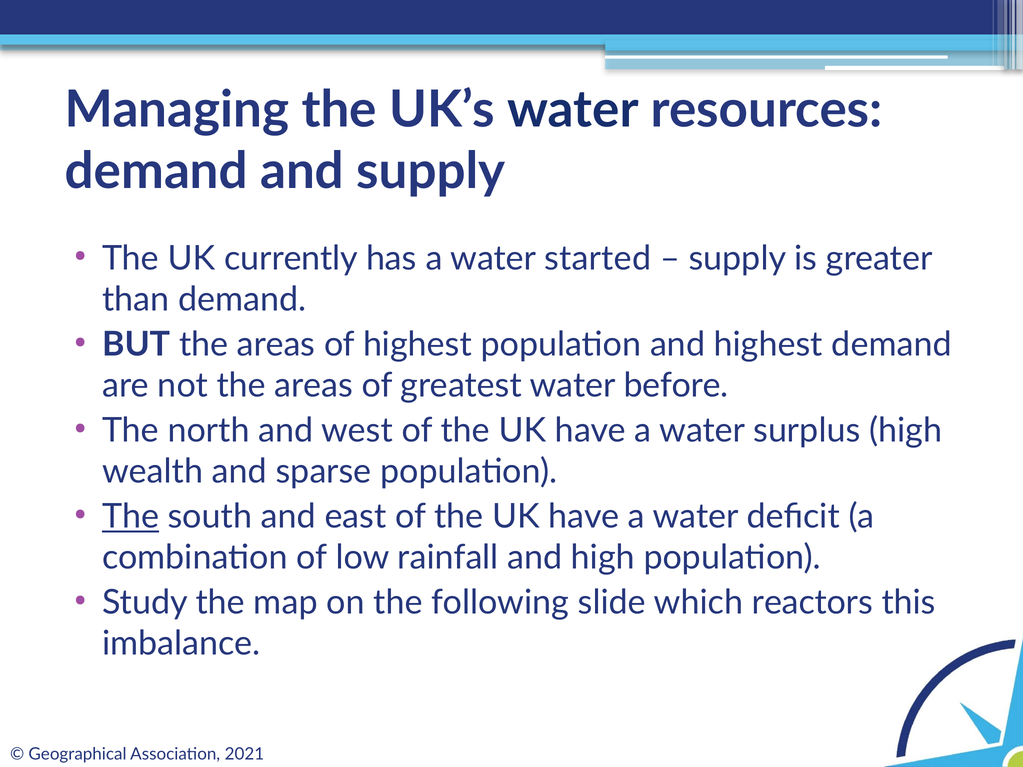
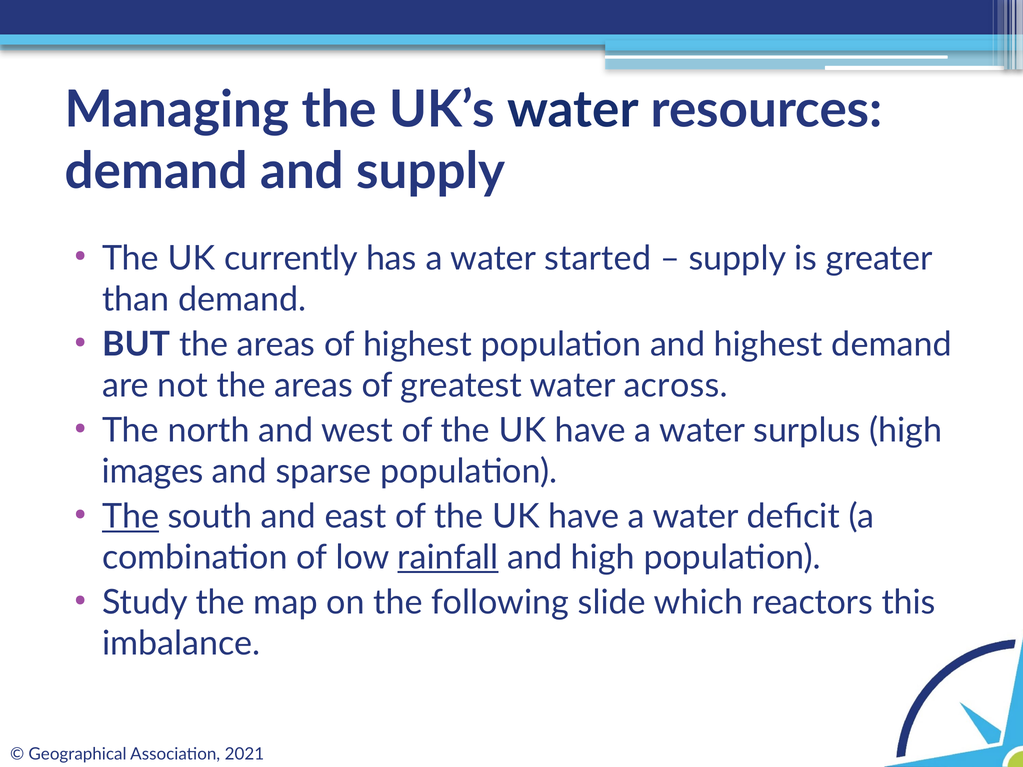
before: before -> across (676, 385)
wealth: wealth -> images (153, 472)
rainfall underline: none -> present (448, 558)
